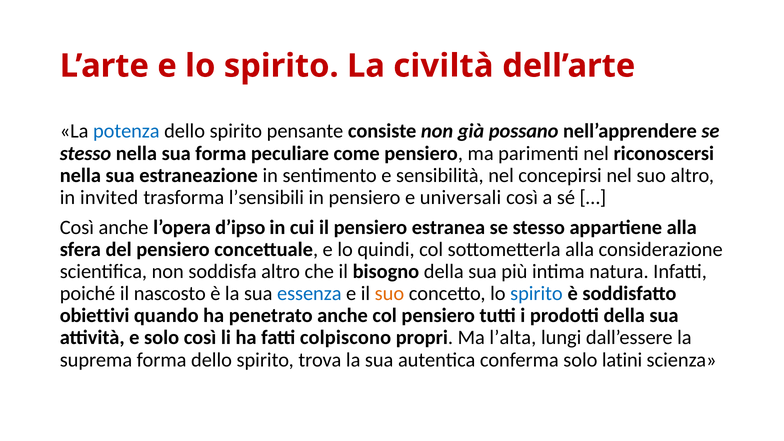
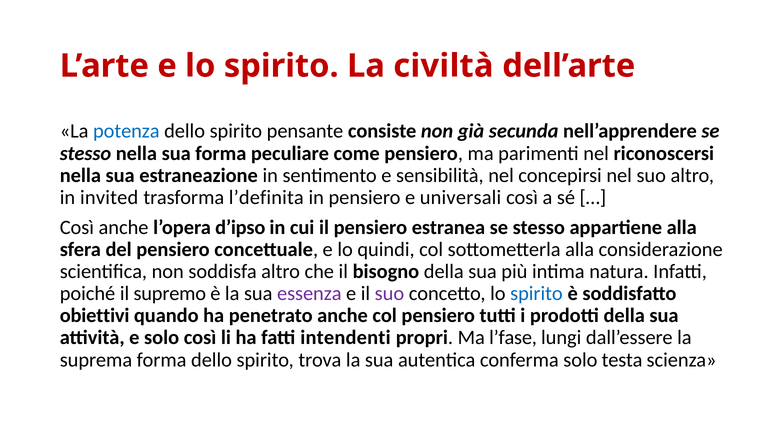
possano: possano -> secunda (524, 131)
l’sensibili: l’sensibili -> l’definita (266, 197)
nascosto: nascosto -> supremo (170, 294)
essenza colour: blue -> purple (309, 294)
suo colour: orange -> purple (389, 294)
colpiscono: colpiscono -> intendenti (345, 338)
l’alta: l’alta -> l’fase (513, 338)
latini: latini -> testa (622, 360)
